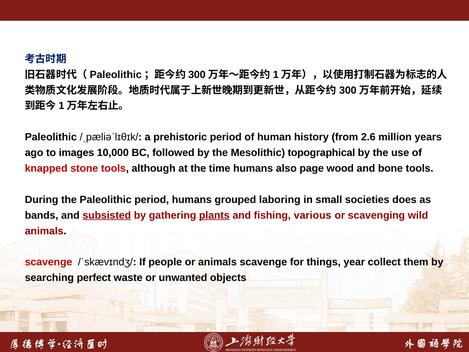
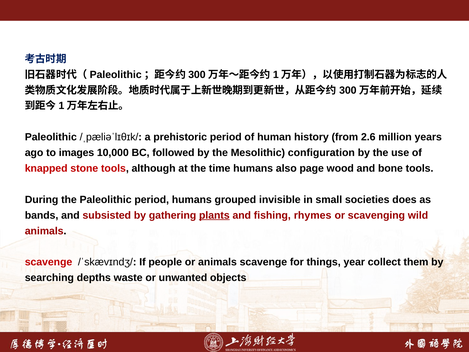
topographical: topographical -> configuration (321, 153)
laboring: laboring -> invisible (280, 200)
subsisted underline: present -> none (107, 215)
various: various -> rhymes (313, 215)
perfect: perfect -> depths (94, 278)
